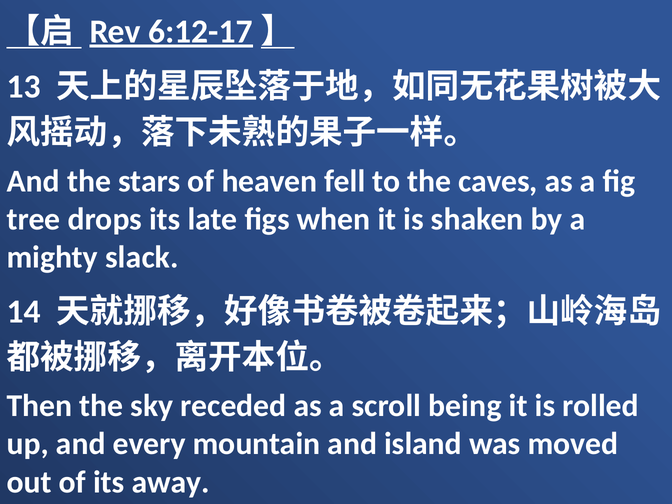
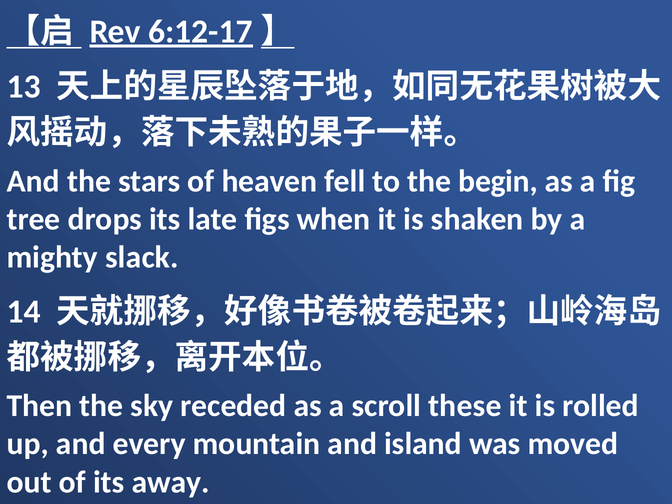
caves: caves -> begin (498, 181)
being: being -> these (465, 406)
